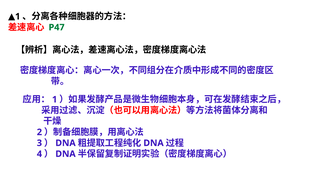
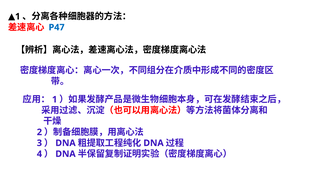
P47 colour: green -> blue (57, 27)
